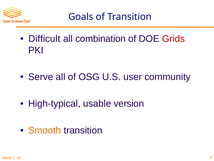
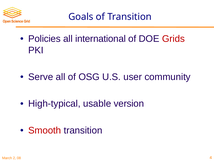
Difficult: Difficult -> Policies (44, 39)
combination: combination -> international (101, 39)
Smooth colour: orange -> red (45, 130)
